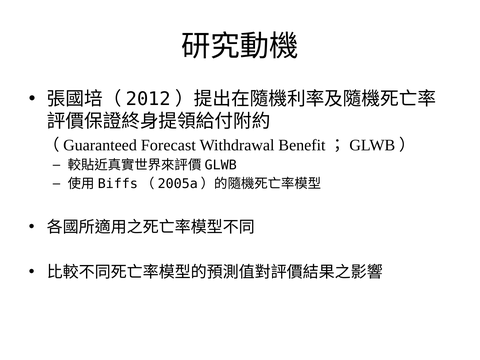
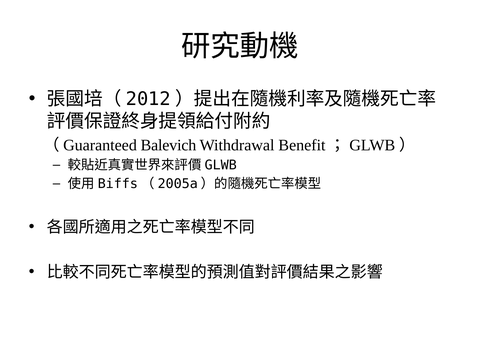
Forecast: Forecast -> Balevich (168, 145)
